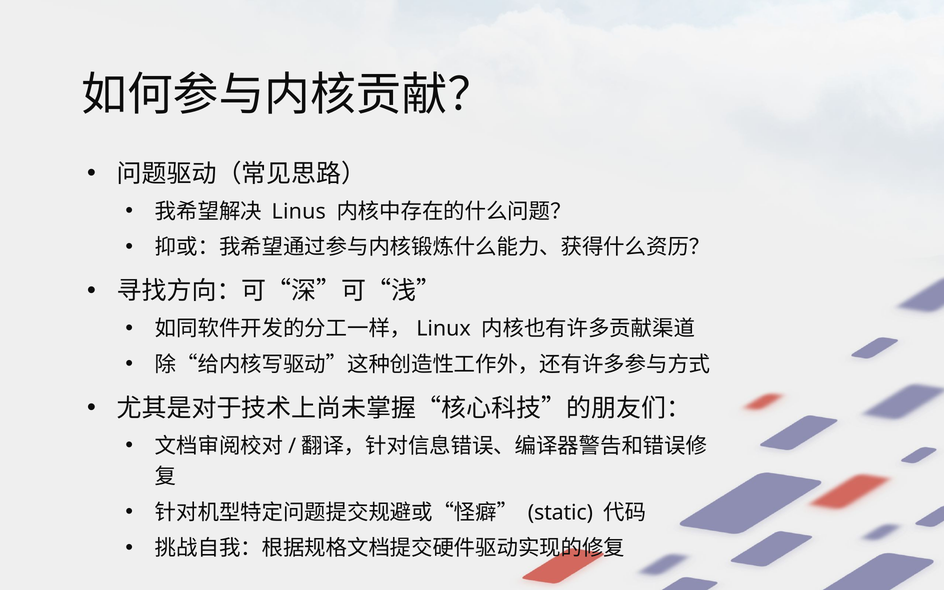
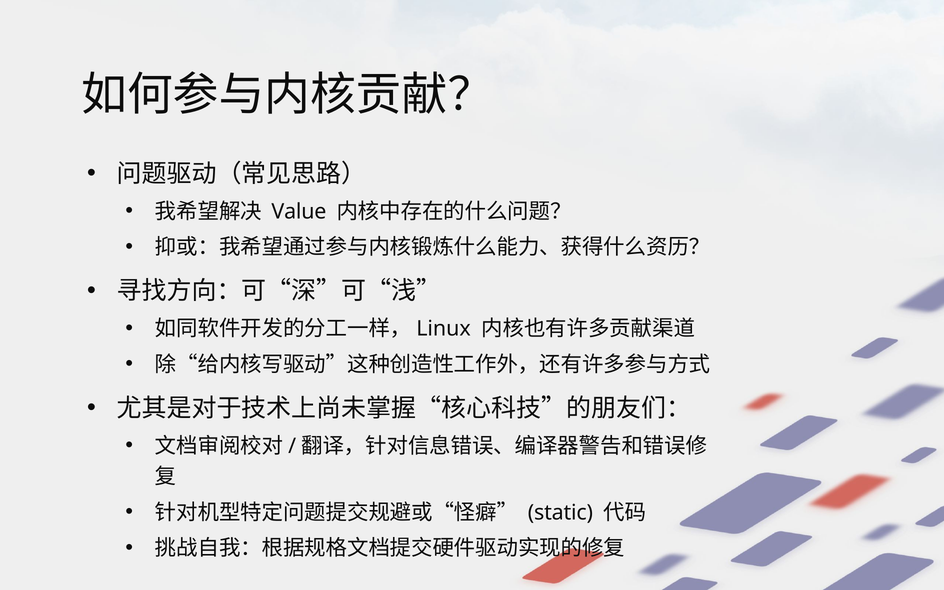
Linus: Linus -> Value (299, 212)
